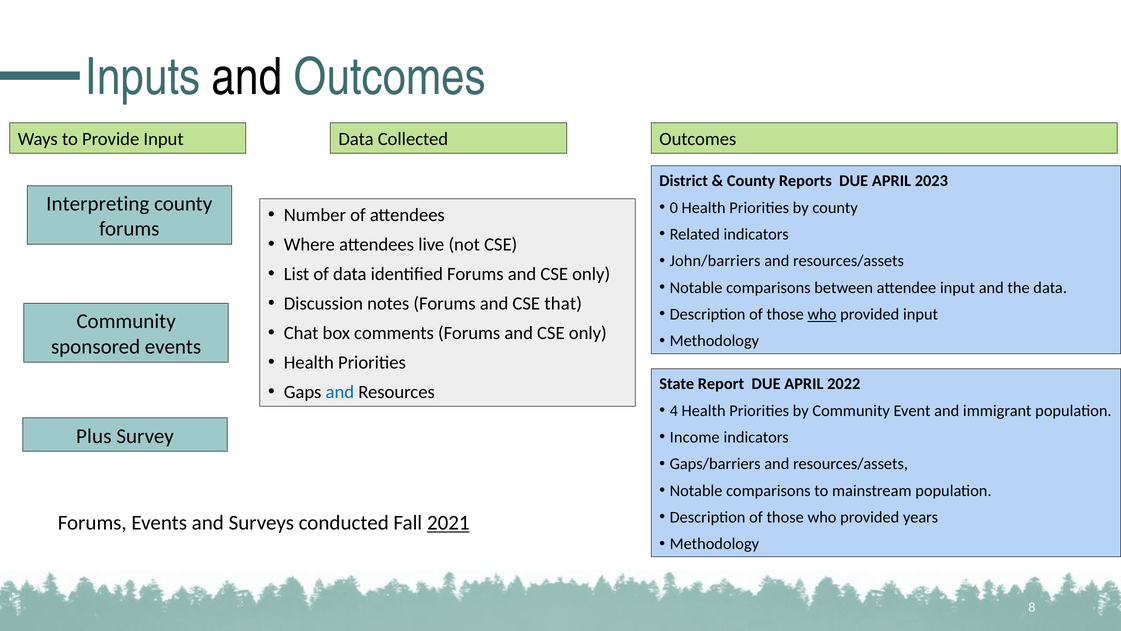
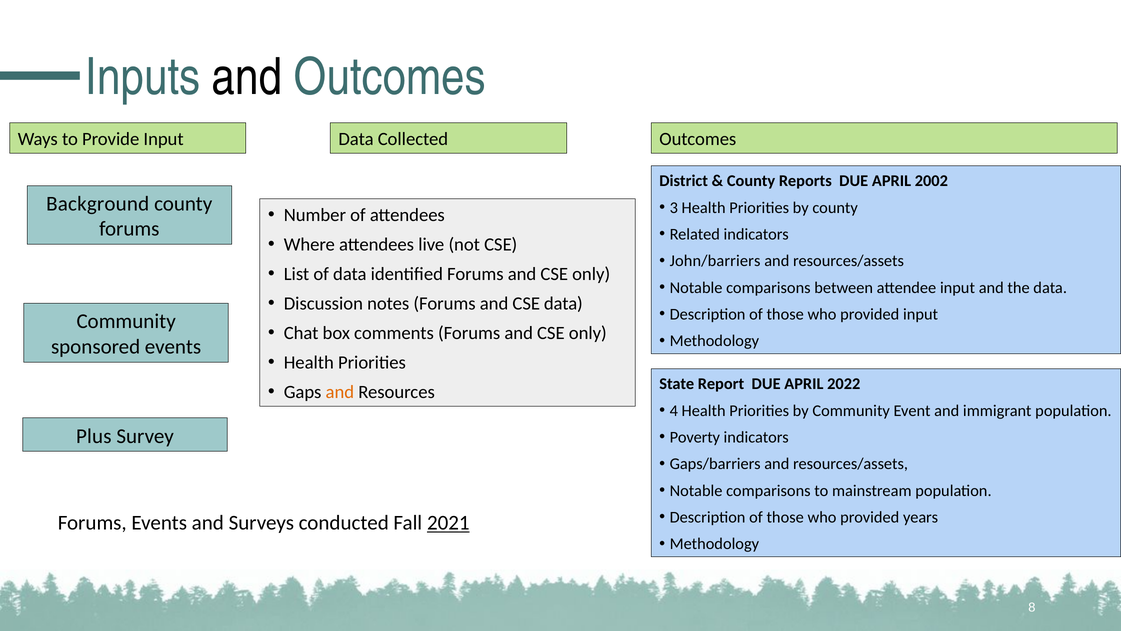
2023: 2023 -> 2002 (931, 181)
Interpreting: Interpreting -> Background (98, 204)
0: 0 -> 3 (674, 208)
CSE that: that -> data (563, 303)
who underline: present -> none (822, 314)
and colour: blue -> orange (340, 392)
Income: Income -> Poverty (695, 437)
